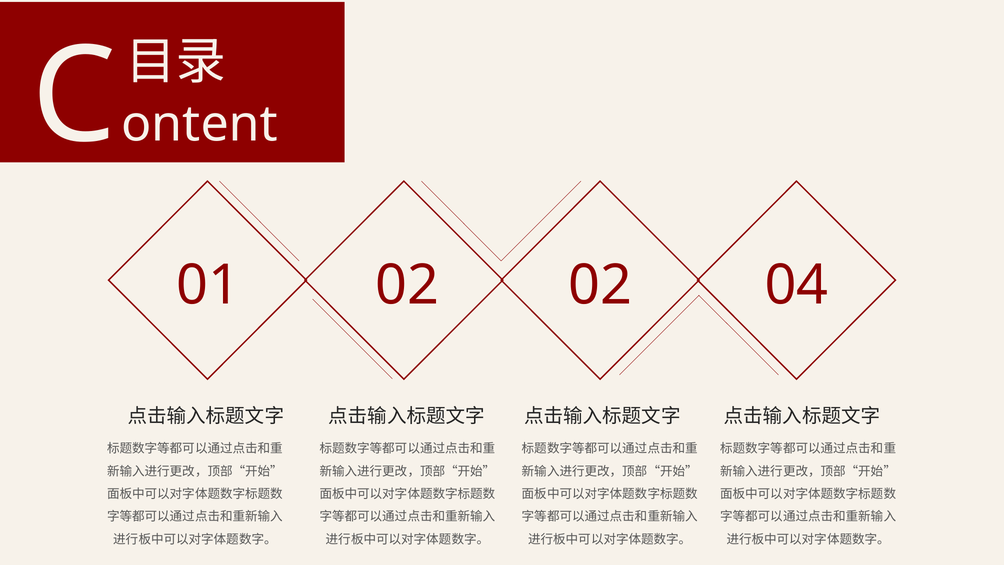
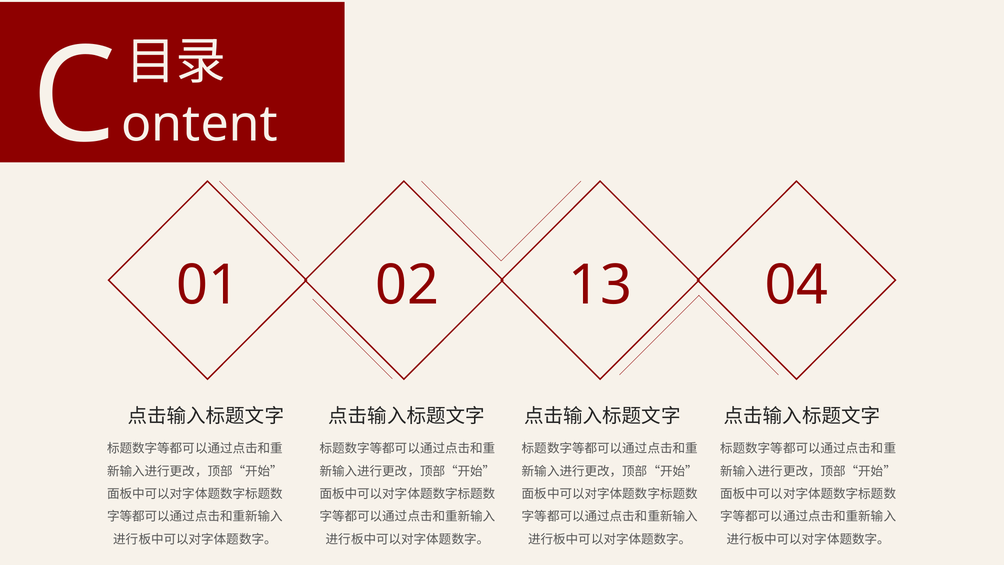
02 02: 02 -> 13 (600, 285)
